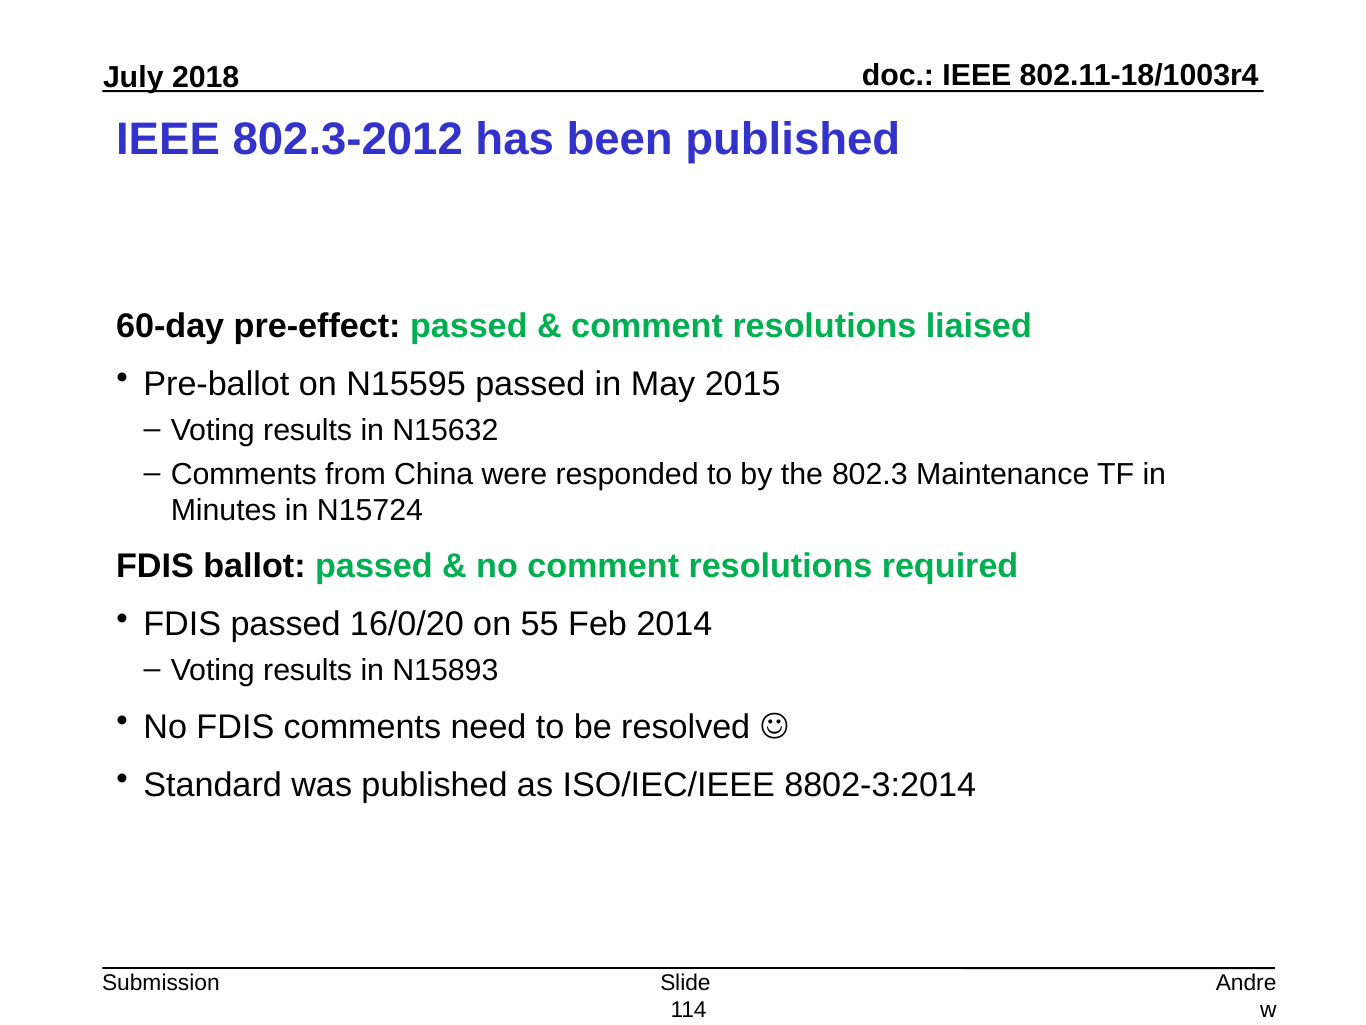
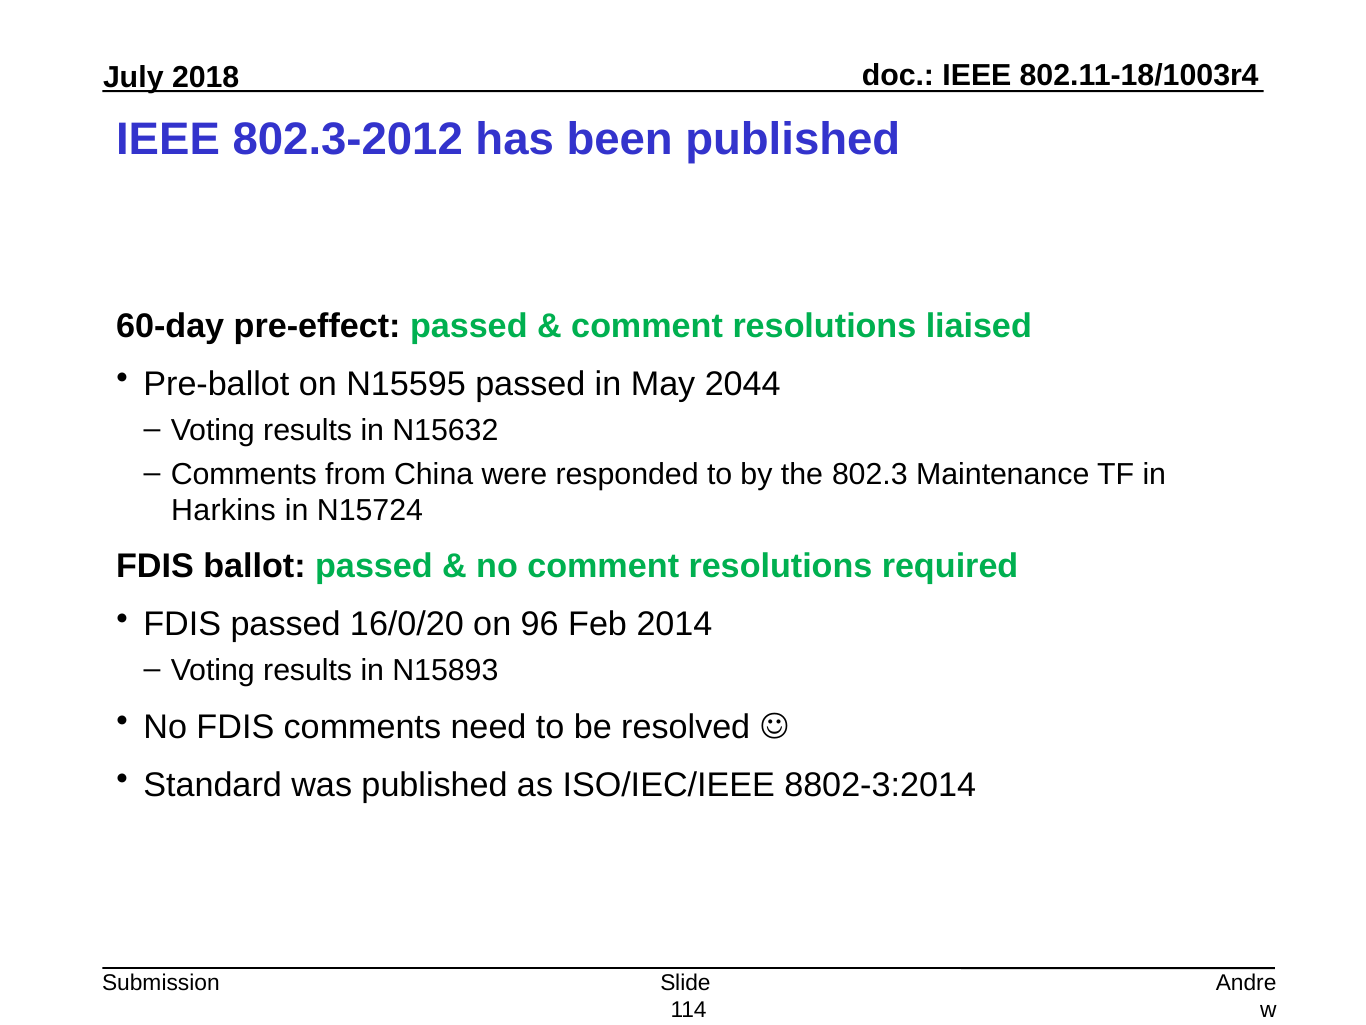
2015: 2015 -> 2044 (743, 384)
Minutes: Minutes -> Harkins (223, 510)
55: 55 -> 96 (540, 624)
